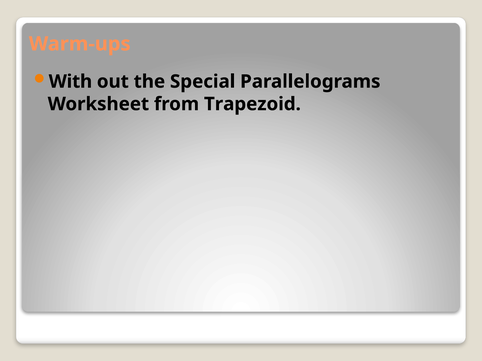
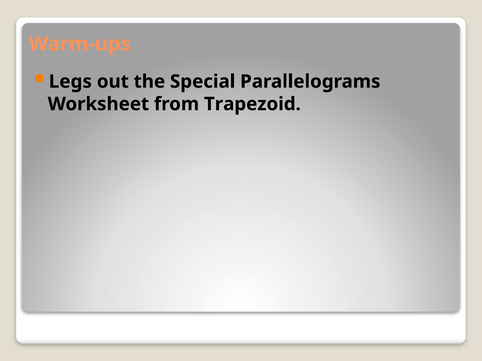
With: With -> Legs (70, 82)
